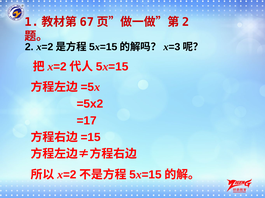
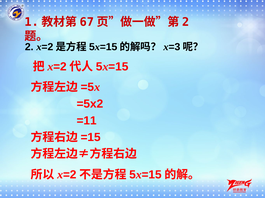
=17: =17 -> =11 (87, 121)
